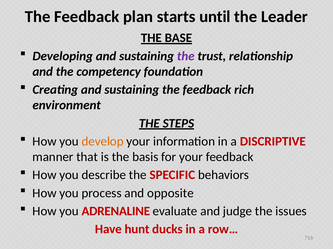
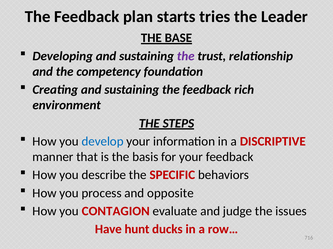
until: until -> tries (215, 17)
develop colour: orange -> blue (103, 142)
ADRENALINE: ADRENALINE -> CONTAGION (116, 212)
